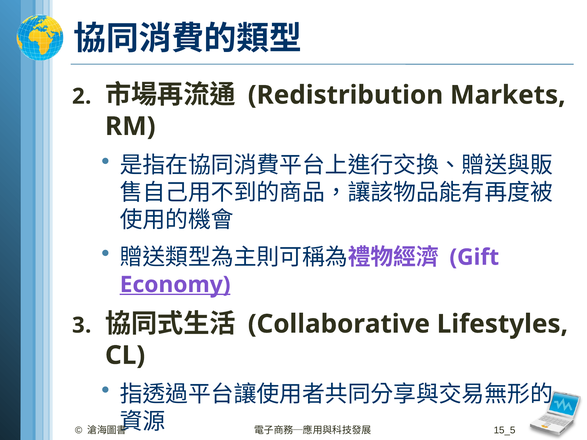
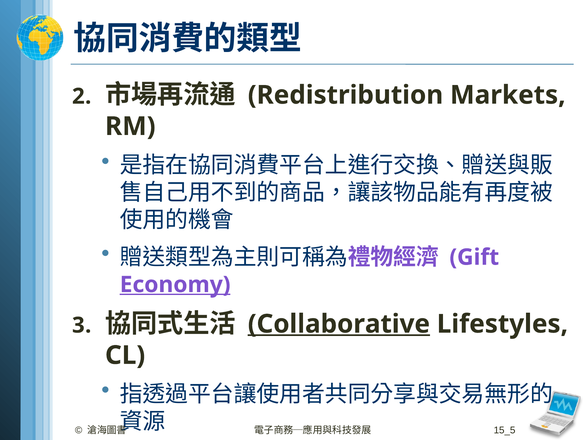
Collaborative underline: none -> present (339, 324)
